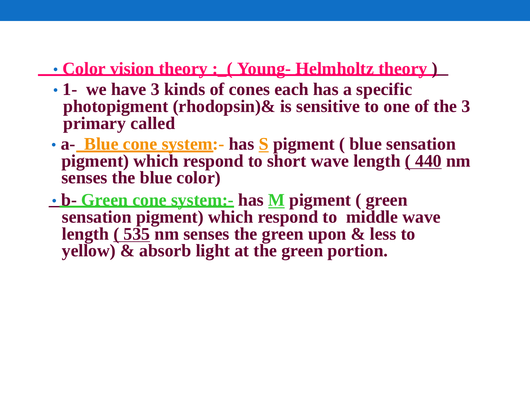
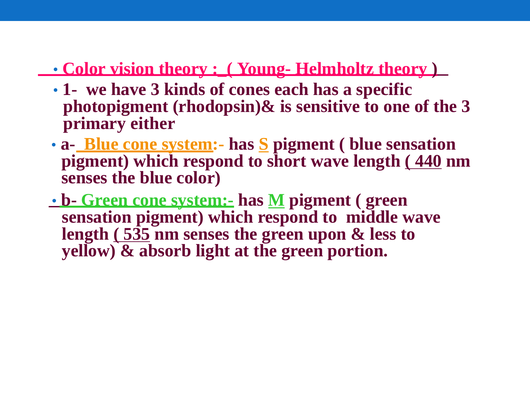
called: called -> either (153, 123)
